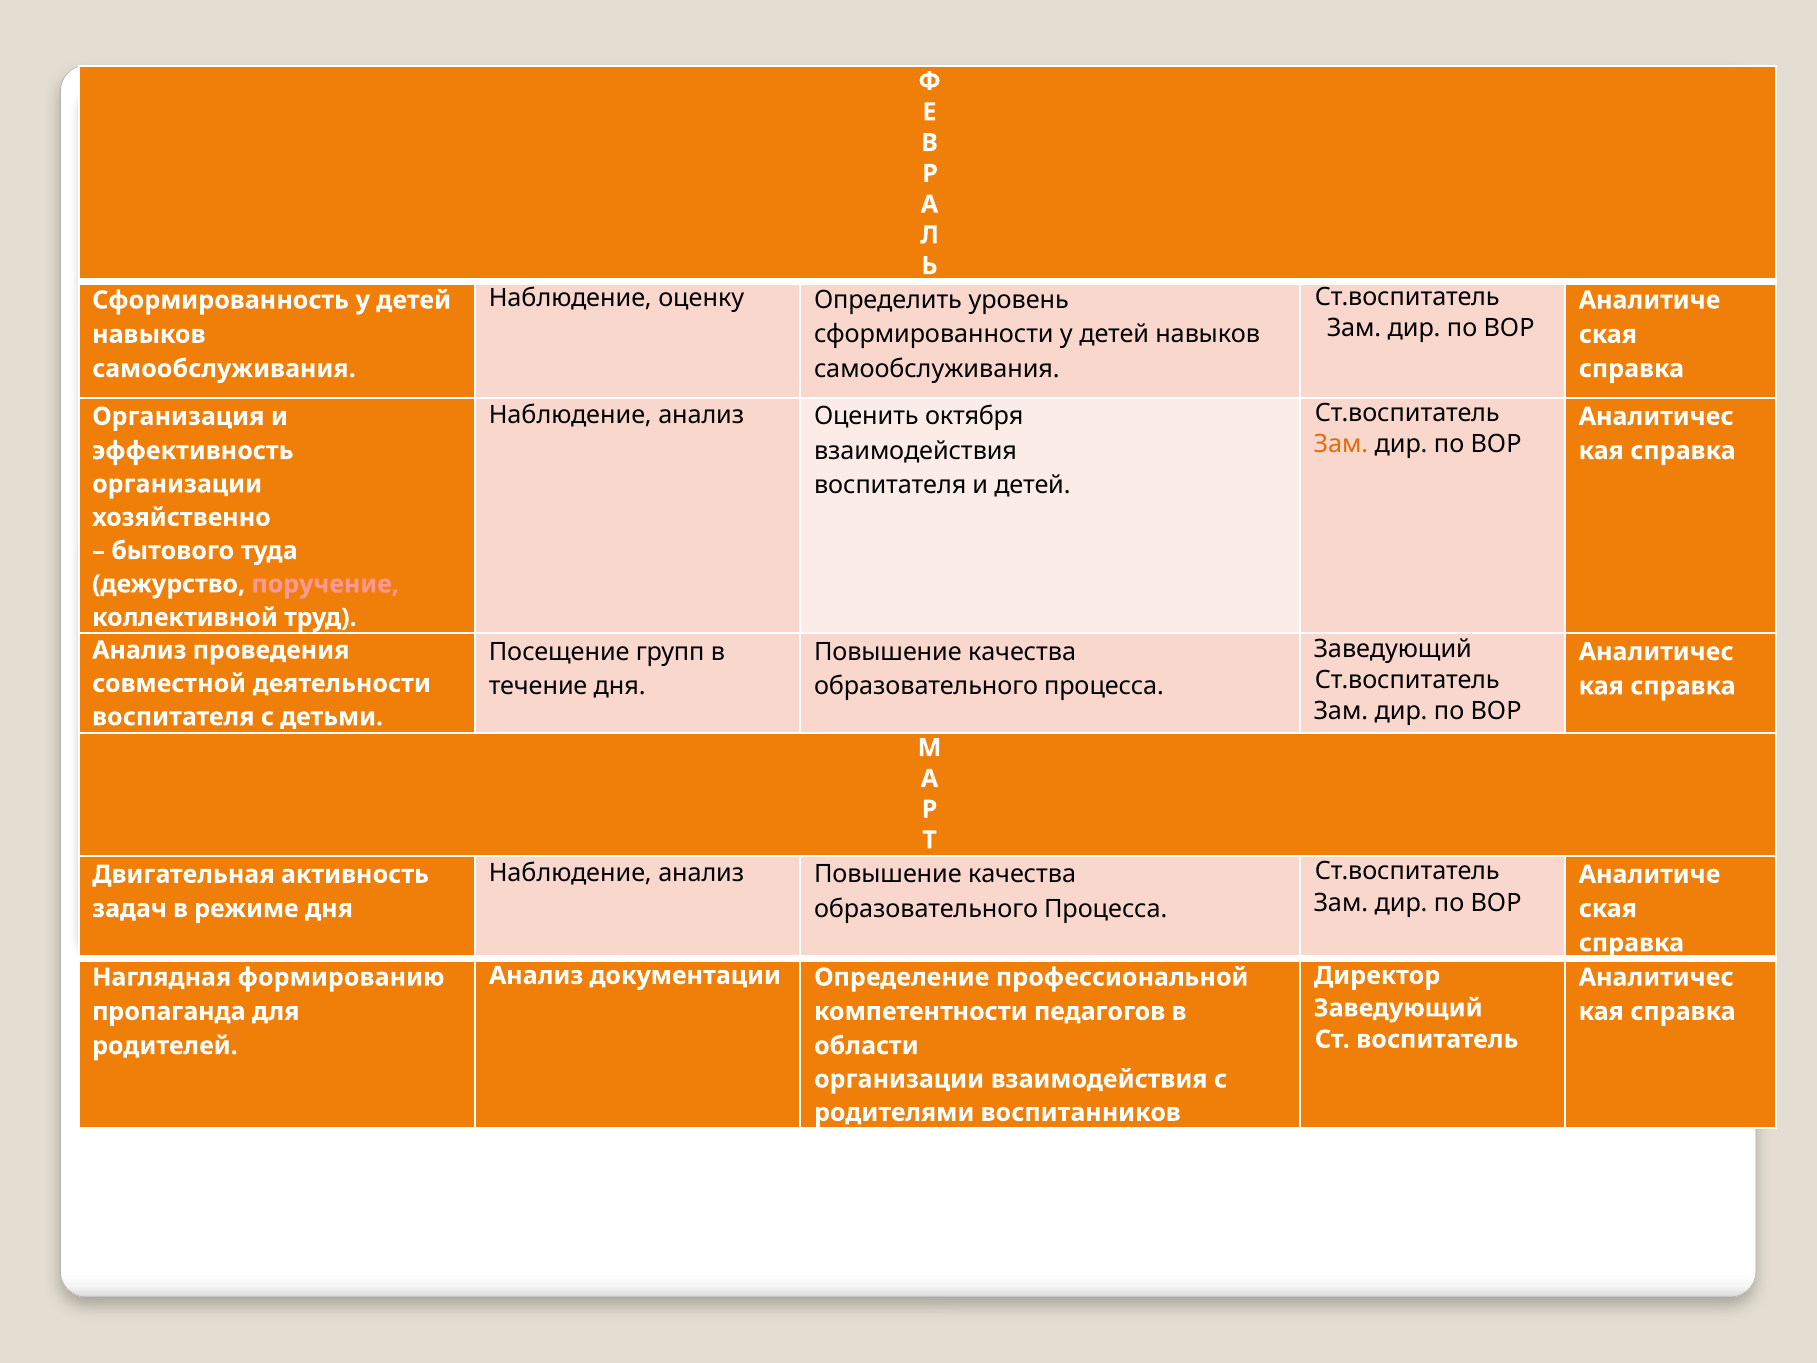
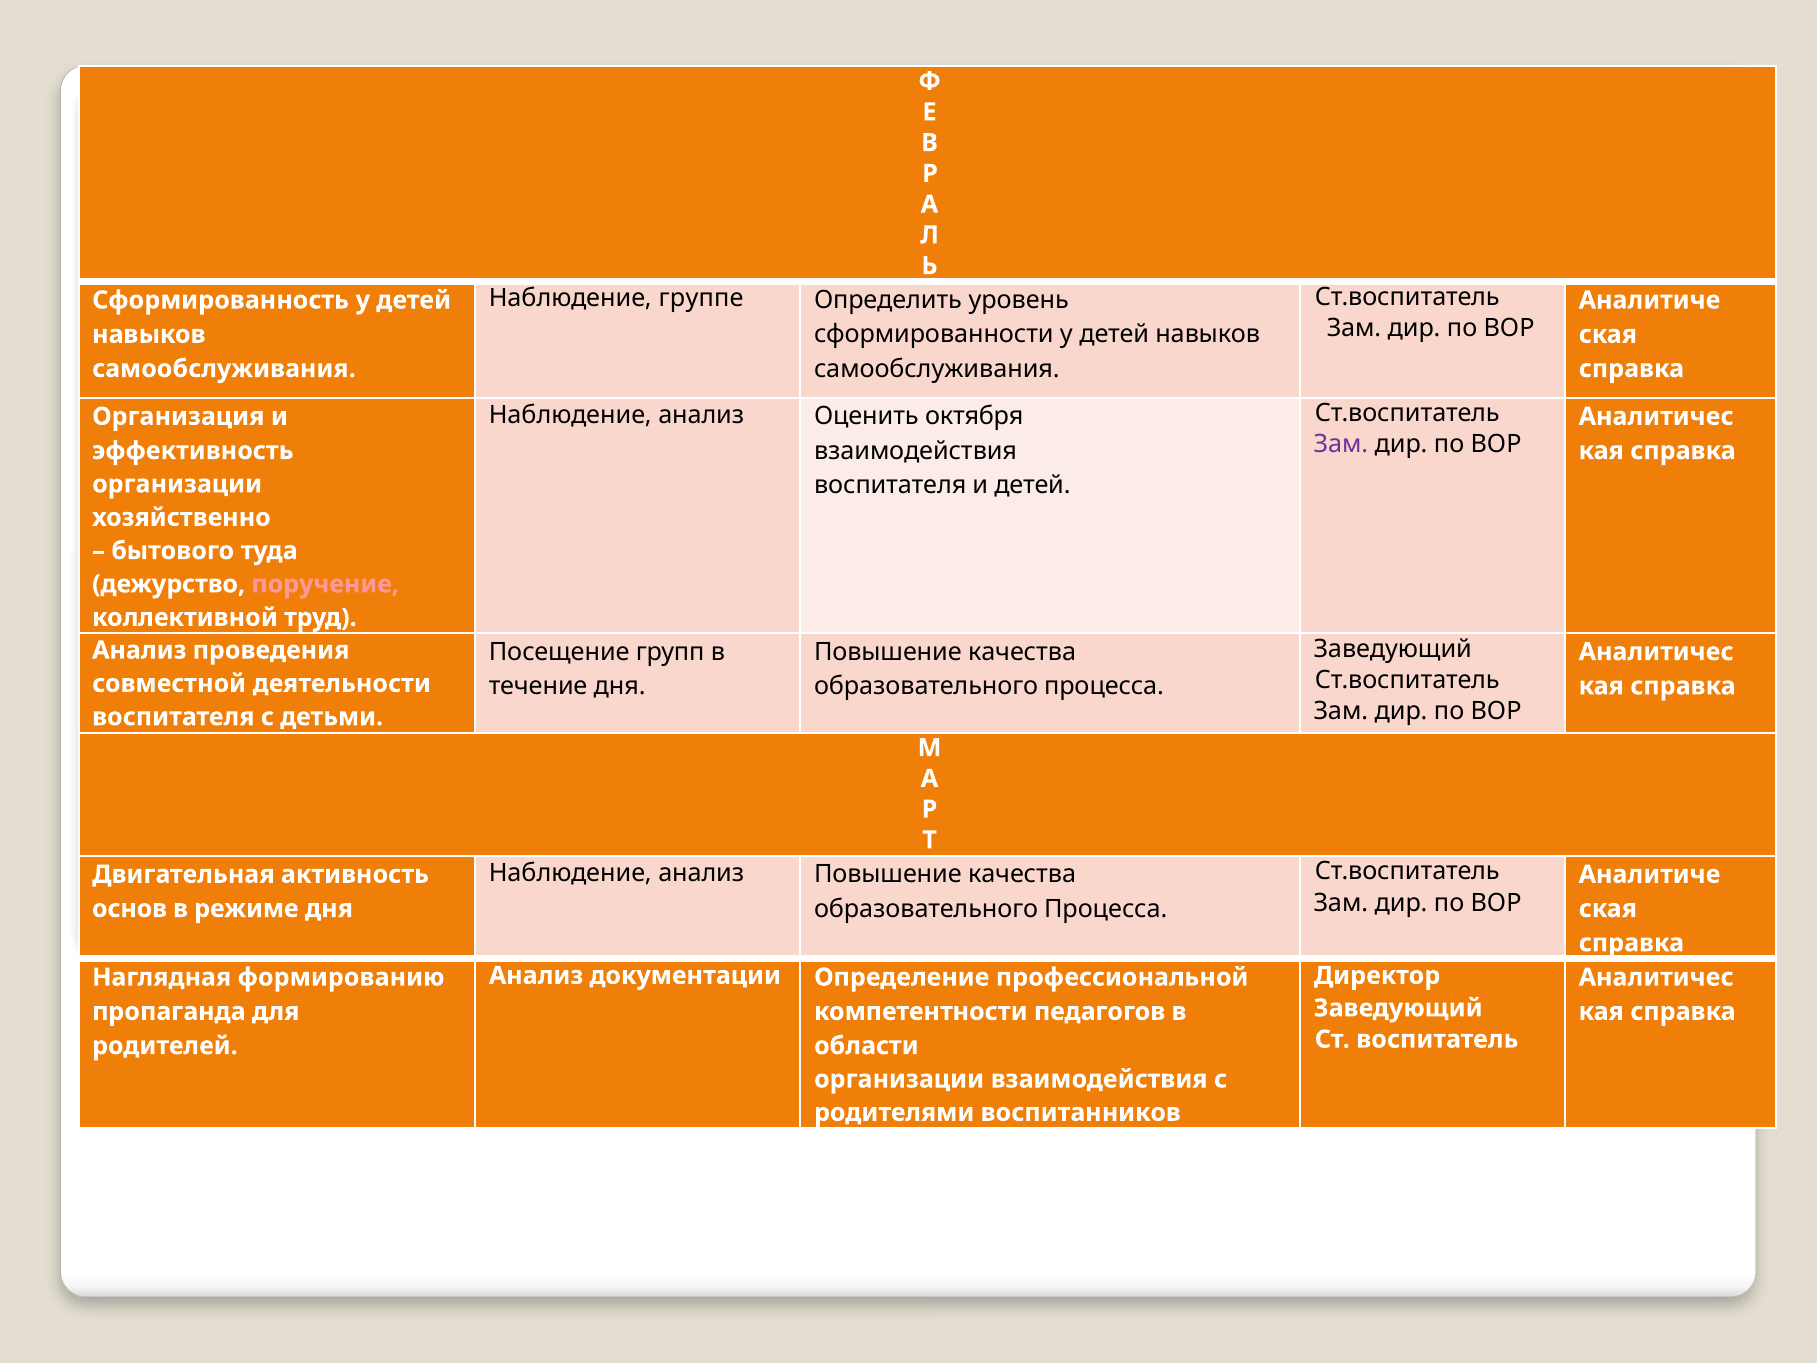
оценку: оценку -> группе (701, 298)
Зам colour: orange -> purple (1341, 445)
задач: задач -> основ (130, 909)
